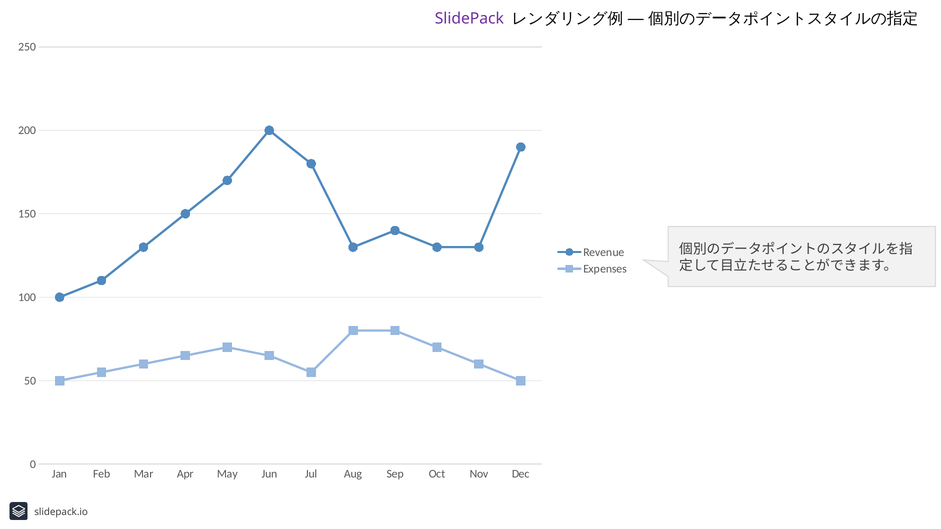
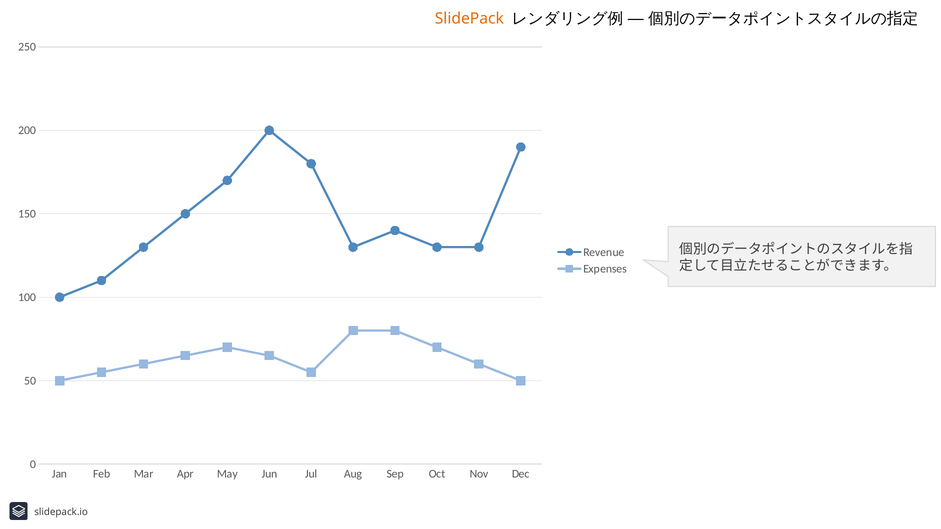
SlidePack colour: purple -> orange (469, 19)
